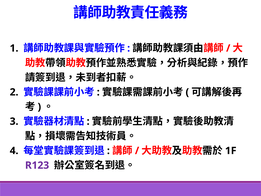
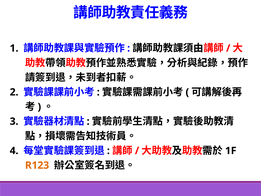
R123 colour: purple -> orange (37, 165)
